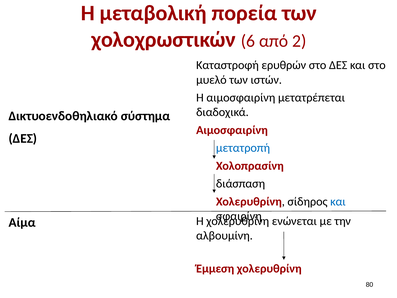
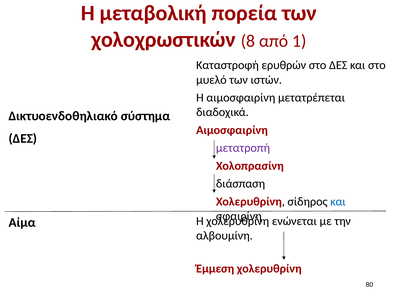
6: 6 -> 8 (248, 41)
2: 2 -> 1 (299, 41)
μετατροπή colour: blue -> purple (243, 148)
